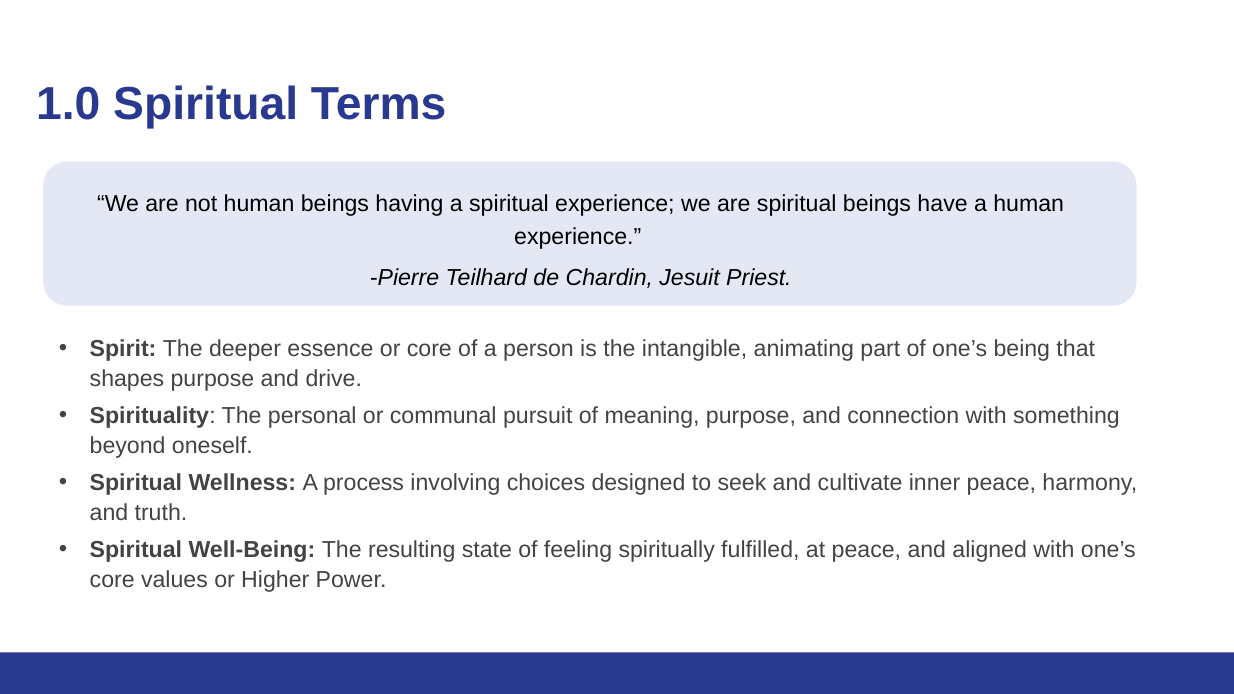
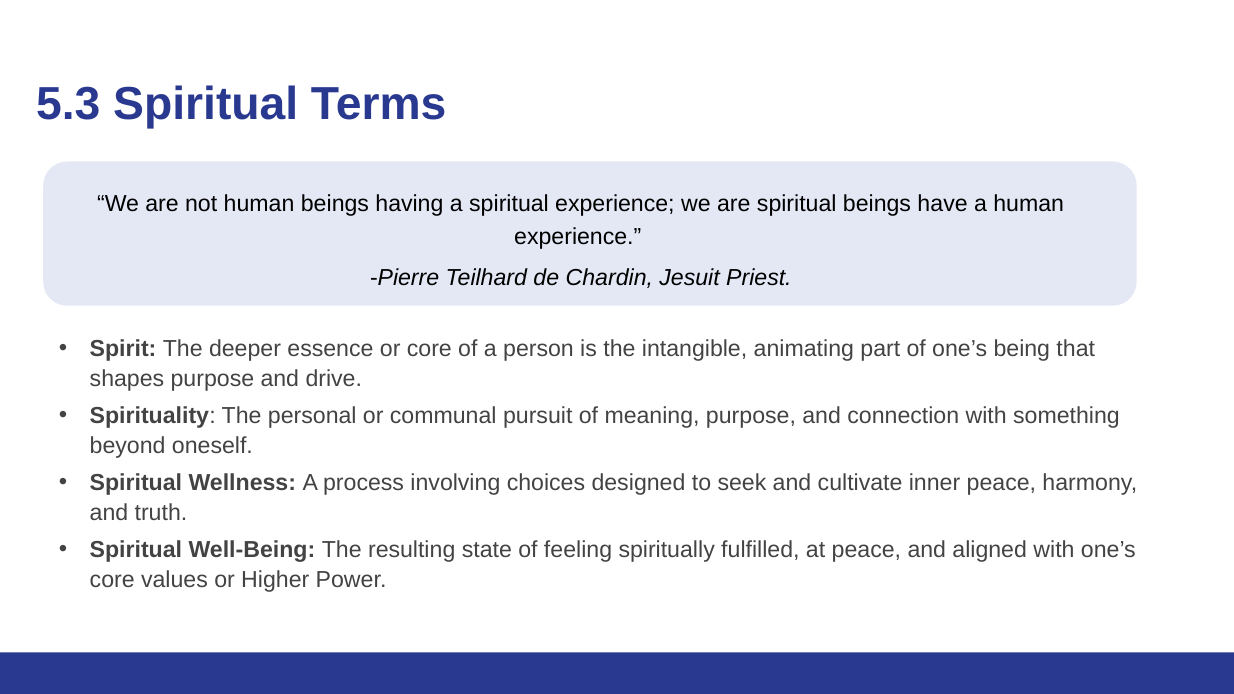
1.0: 1.0 -> 5.3 (68, 104)
